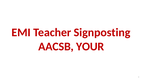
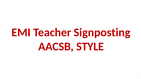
YOUR: YOUR -> STYLE (90, 47)
